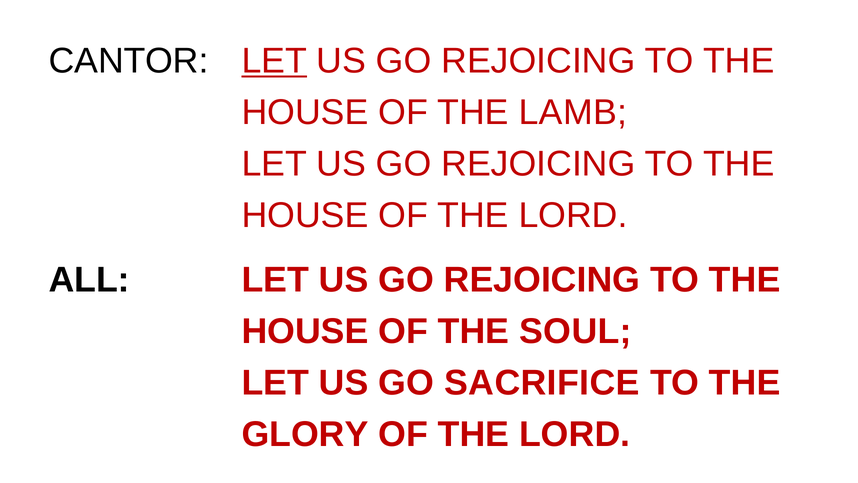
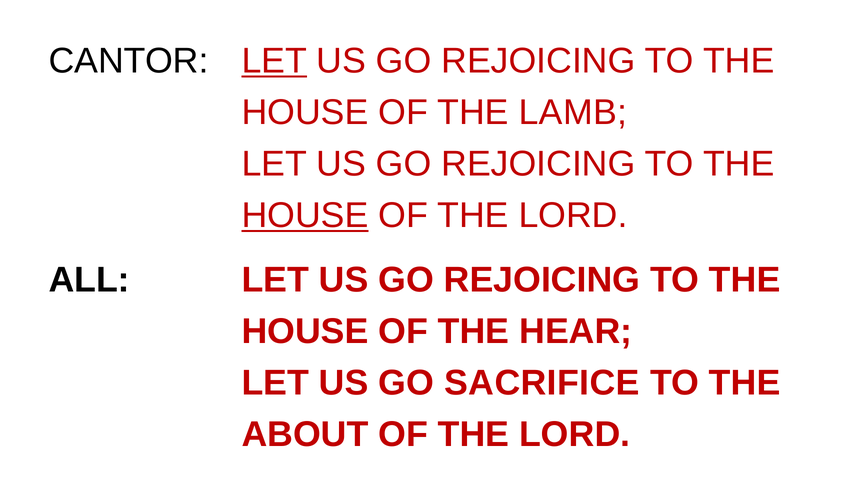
HOUSE underline: none -> present (305, 215)
SOUL: SOUL -> HEAR (576, 331)
GLORY: GLORY -> ABOUT (305, 434)
